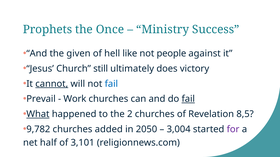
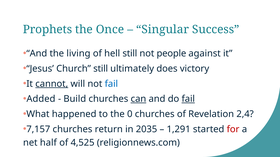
Ministry: Ministry -> Singular (163, 30)
given: given -> living (78, 54)
hell like: like -> still (130, 54)
Prevail: Prevail -> Added (41, 99)
Work: Work -> Build (75, 99)
can underline: none -> present (138, 99)
What underline: present -> none (38, 114)
2: 2 -> 0 (130, 114)
8,5: 8,5 -> 2,4 (245, 114)
9,782: 9,782 -> 7,157 (38, 130)
added: added -> return (109, 130)
2050: 2050 -> 2035 (146, 130)
3,004: 3,004 -> 1,291 (179, 130)
for colour: purple -> red (233, 130)
3,101: 3,101 -> 4,525 (83, 143)
